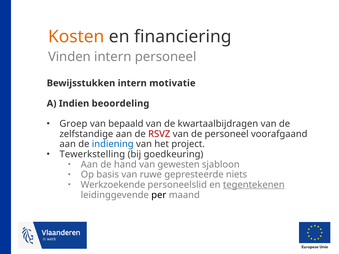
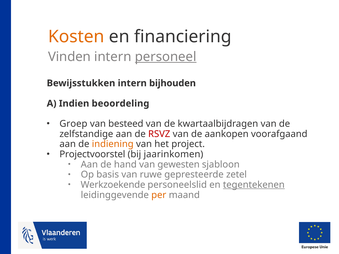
personeel underline: none -> present (166, 57)
motivatie: motivatie -> bijhouden (173, 83)
bepaald: bepaald -> besteed (126, 124)
de personeel: personeel -> aankopen (227, 134)
indiening colour: blue -> orange (113, 144)
Tewerkstelling: Tewerkstelling -> Projectvoorstel (92, 154)
goedkeuring: goedkeuring -> jaarinkomen (173, 154)
niets: niets -> zetel (236, 175)
per colour: black -> orange (159, 195)
